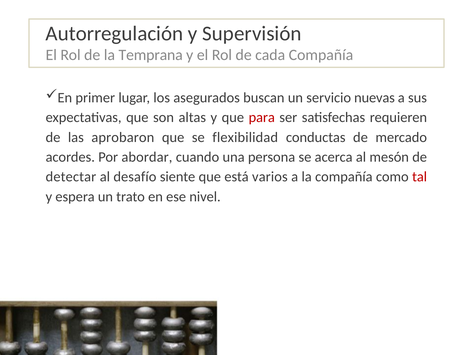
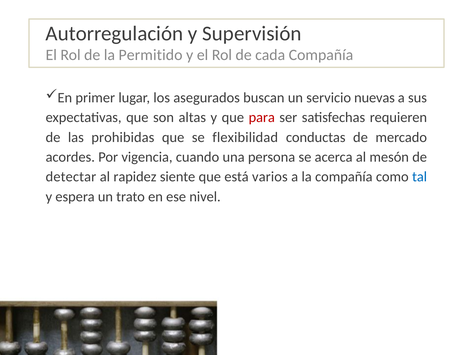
Temprana: Temprana -> Permitido (151, 55)
aprobaron: aprobaron -> prohibidas (123, 137)
abordar: abordar -> vigencia (147, 157)
desafío: desafío -> rapidez (135, 177)
tal colour: red -> blue (420, 177)
